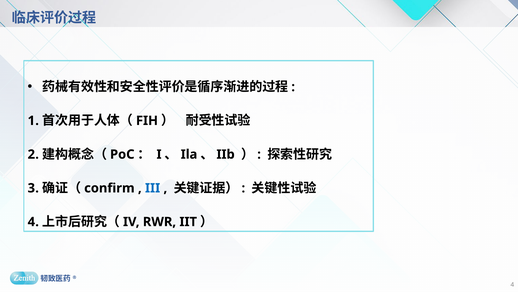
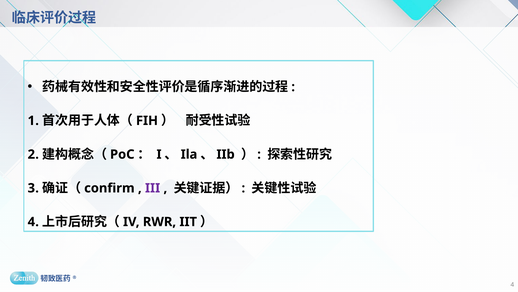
III colour: blue -> purple (153, 188)
